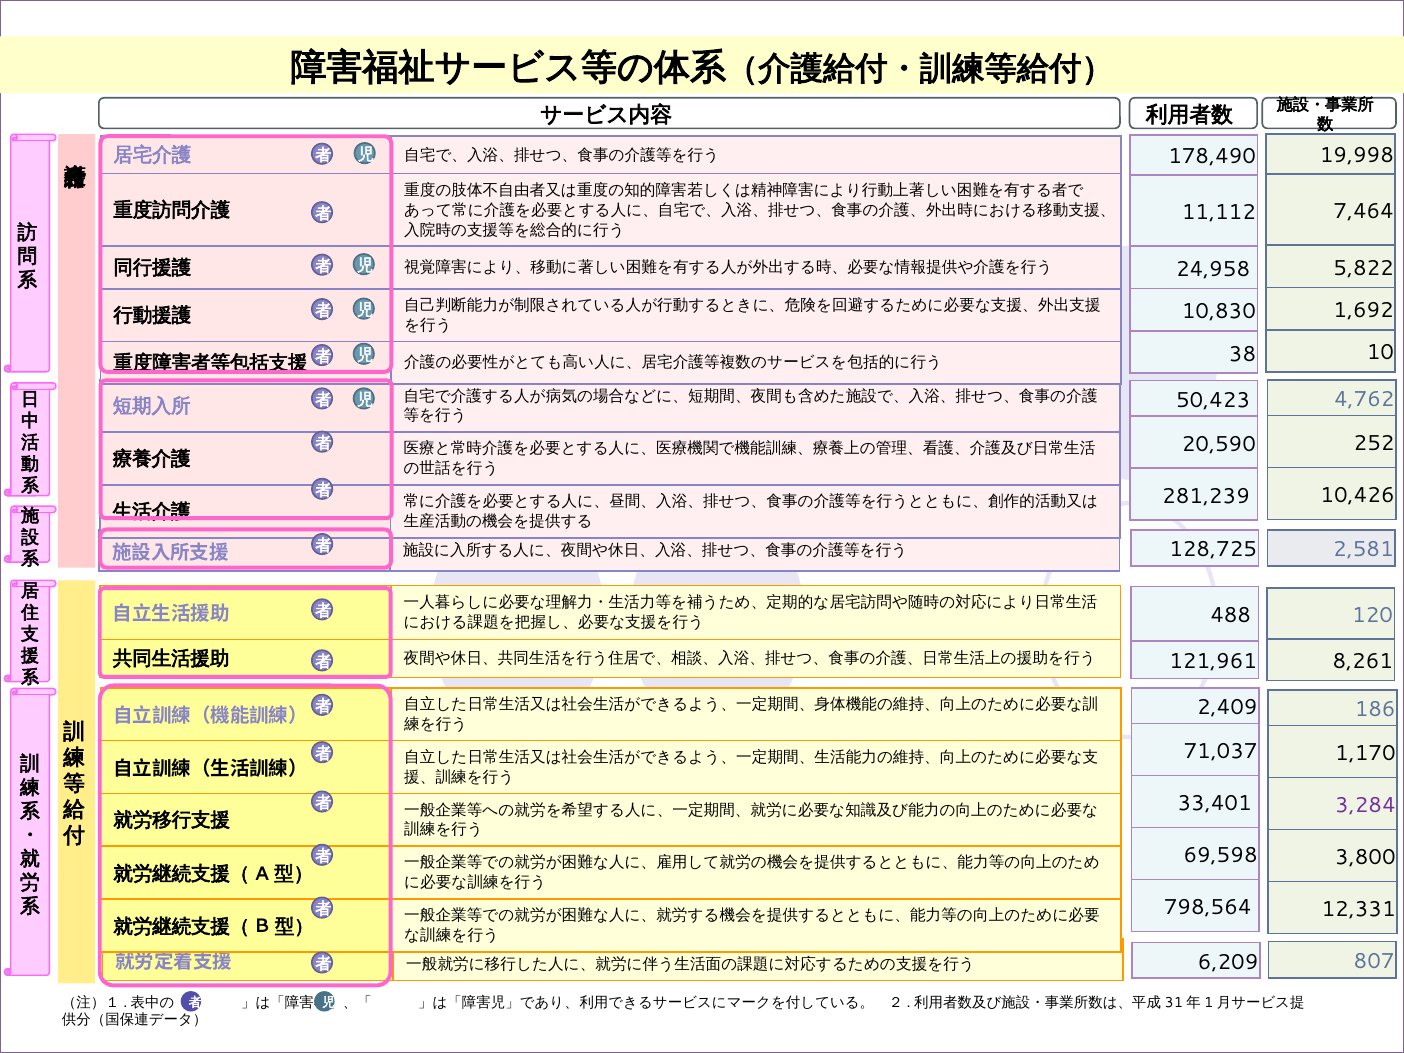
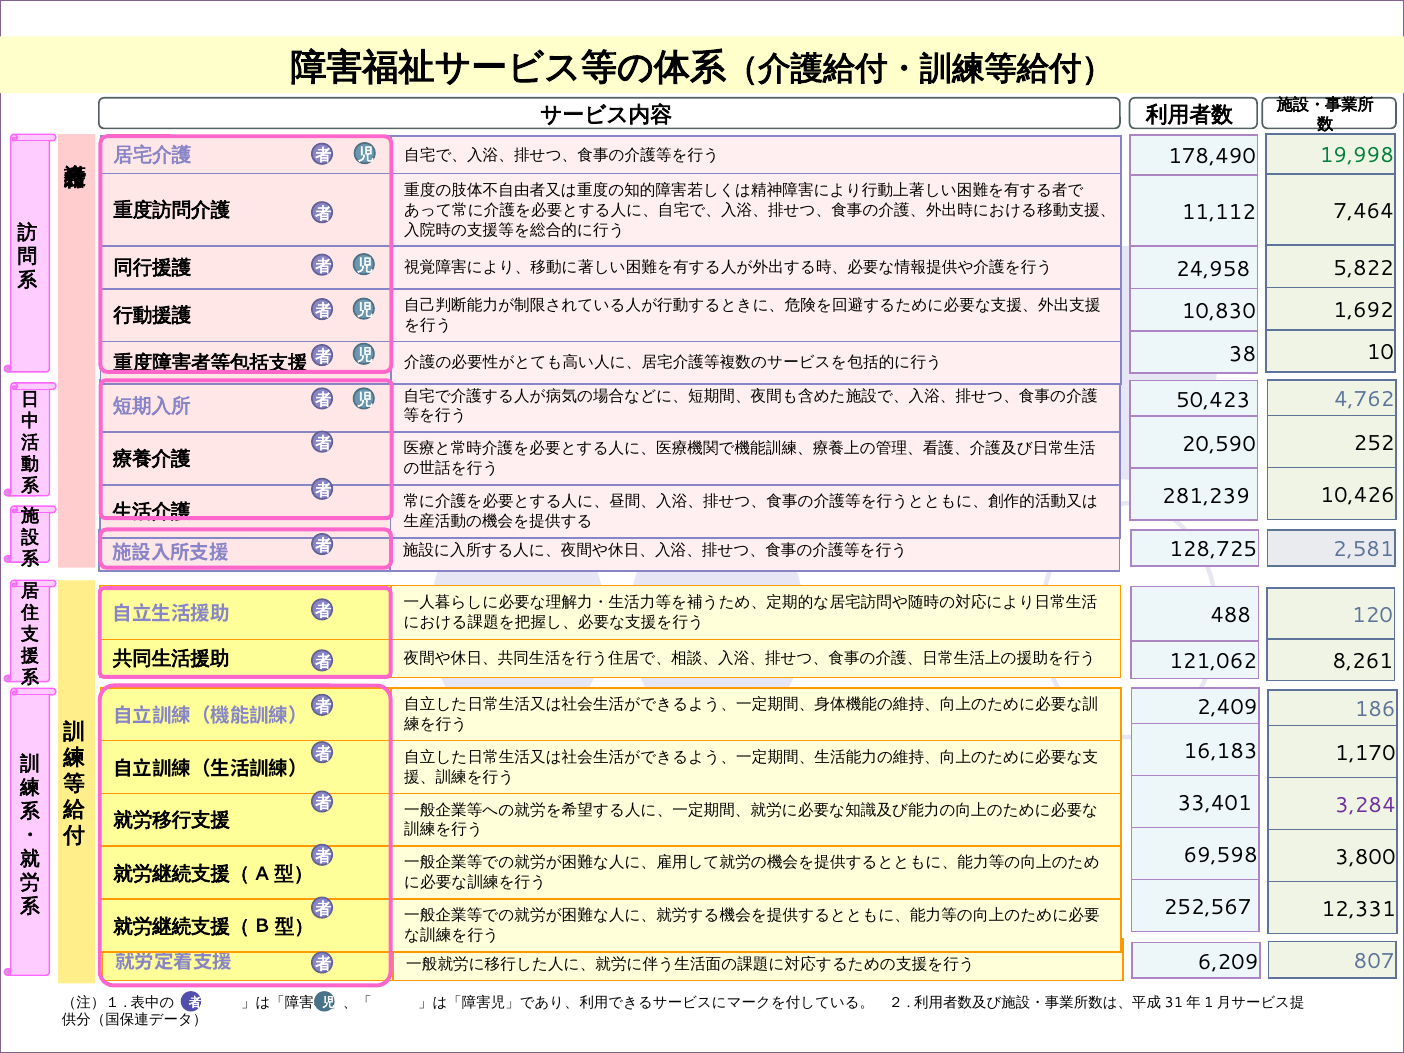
19,998 colour: black -> green (1357, 156)
121,961: 121,961 -> 121,062 (1213, 661)
71,037: 71,037 -> 16,183 (1221, 751)
798,564: 798,564 -> 252,567 (1208, 908)
